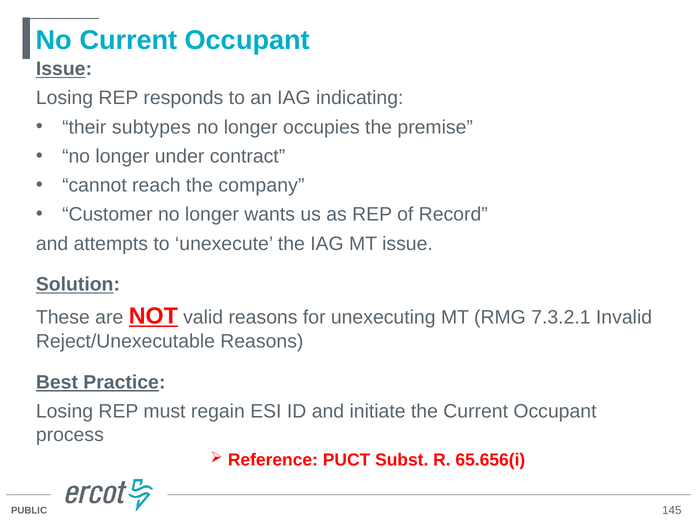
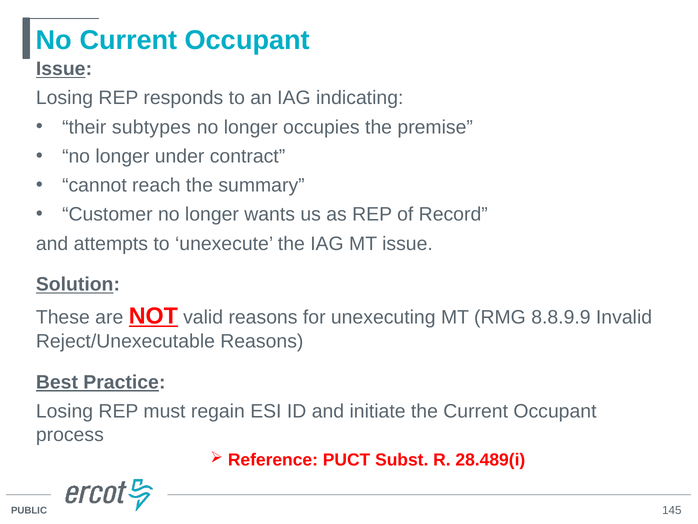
company: company -> summary (262, 185)
7.3.2.1: 7.3.2.1 -> 8.8.9.9 (561, 317)
65.656(i: 65.656(i -> 28.489(i (490, 460)
